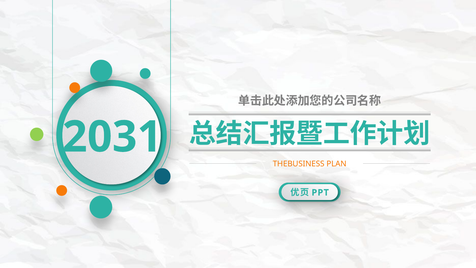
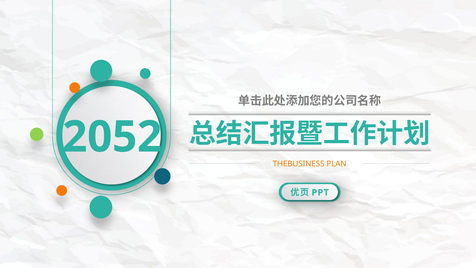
2031: 2031 -> 2052 (112, 137)
